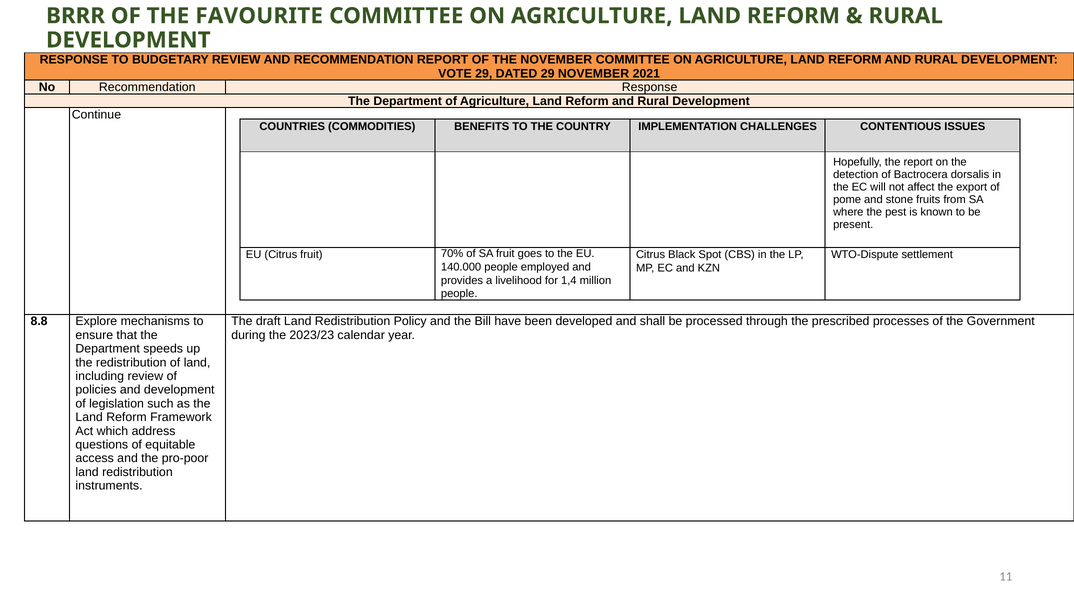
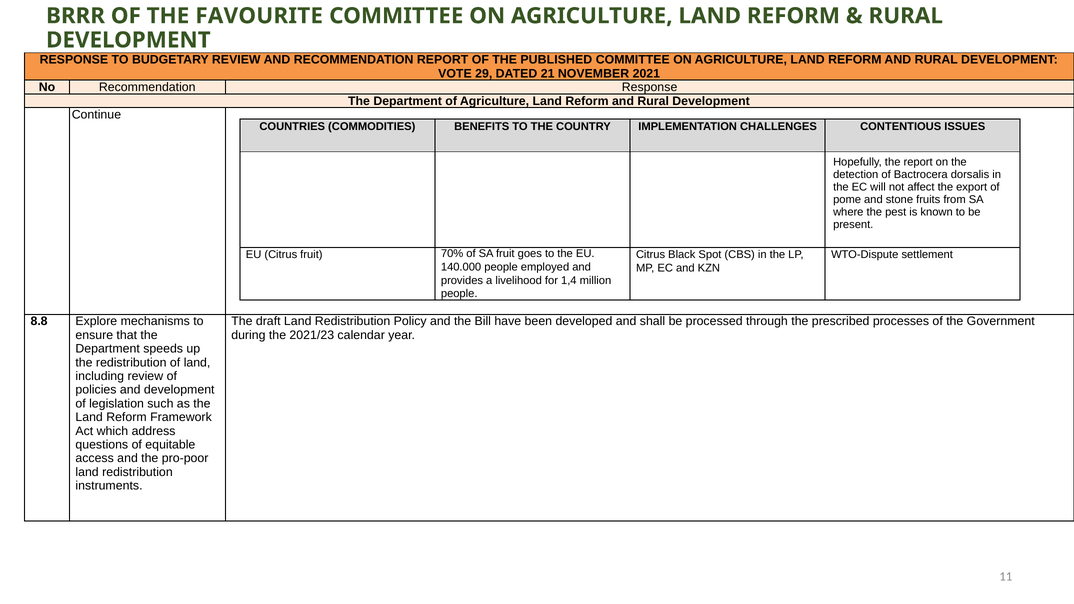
THE NOVEMBER: NOVEMBER -> PUBLISHED (556, 60)
DATED 29: 29 -> 21 (548, 74)
2023/23: 2023/23 -> 2021/23 (312, 335)
